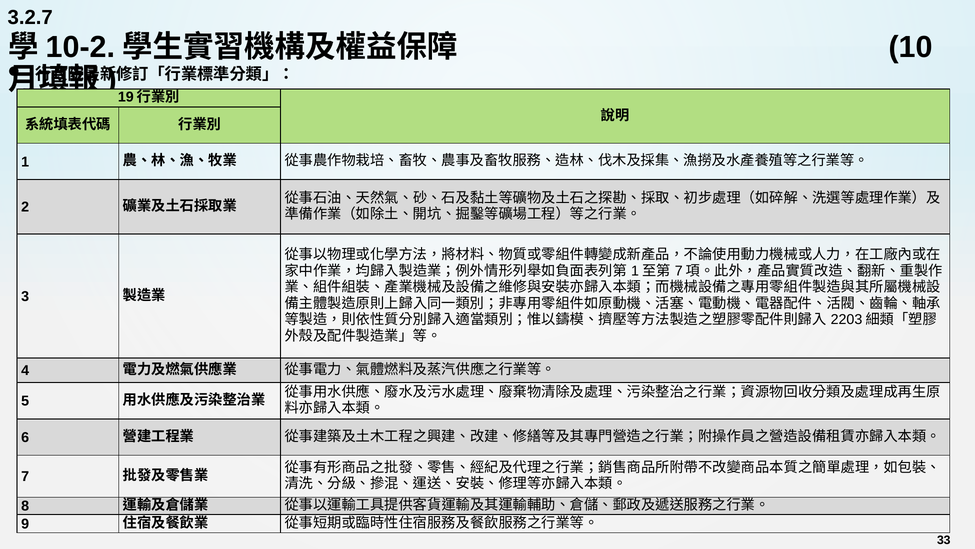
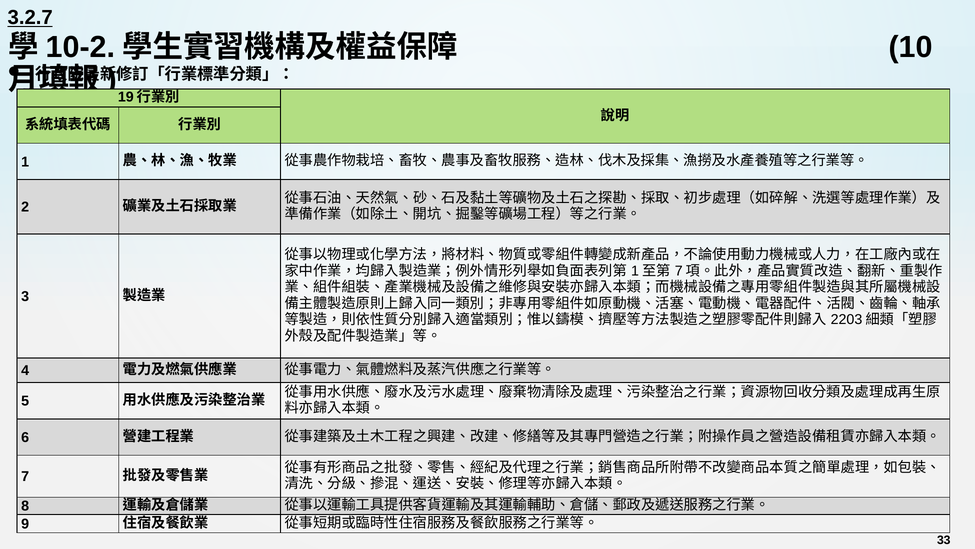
3.2.7 underline: none -> present (30, 18)
